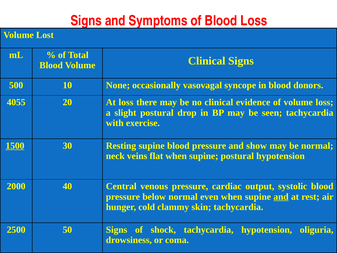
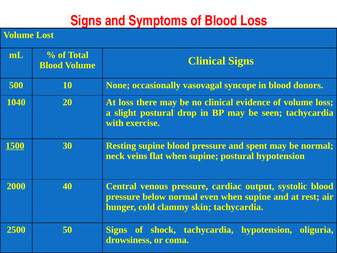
4055: 4055 -> 1040 (16, 102)
show: show -> spent (257, 146)
and underline: present -> none (281, 197)
